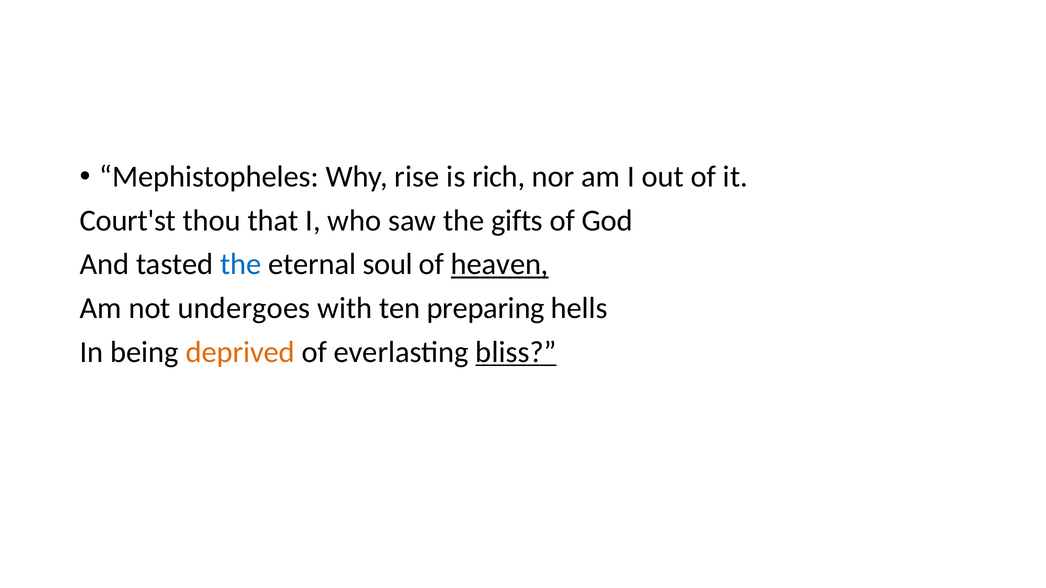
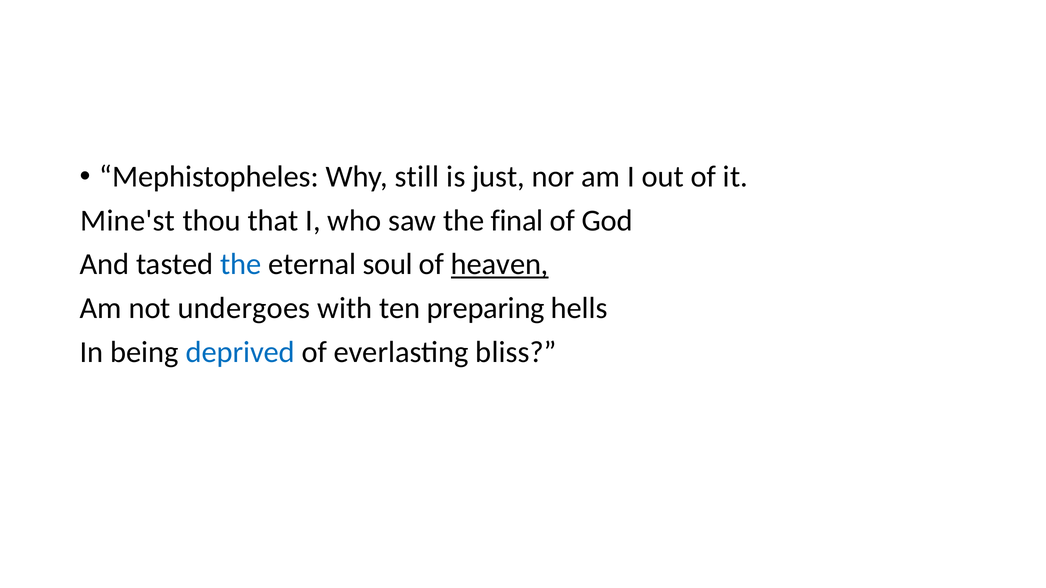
rise: rise -> still (417, 177)
rich: rich -> just (499, 177)
Court'st: Court'st -> Mine'st (128, 221)
gifts: gifts -> final (517, 221)
deprived colour: orange -> blue (240, 352)
bliss underline: present -> none (516, 352)
